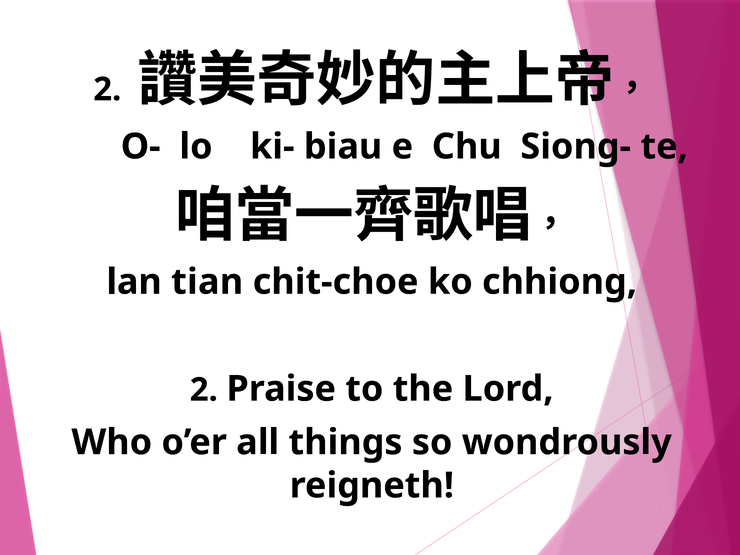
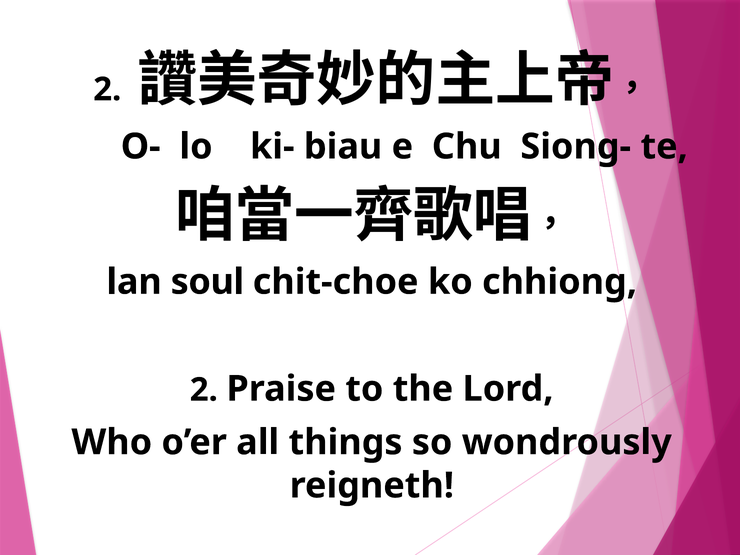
tian: tian -> soul (207, 282)
